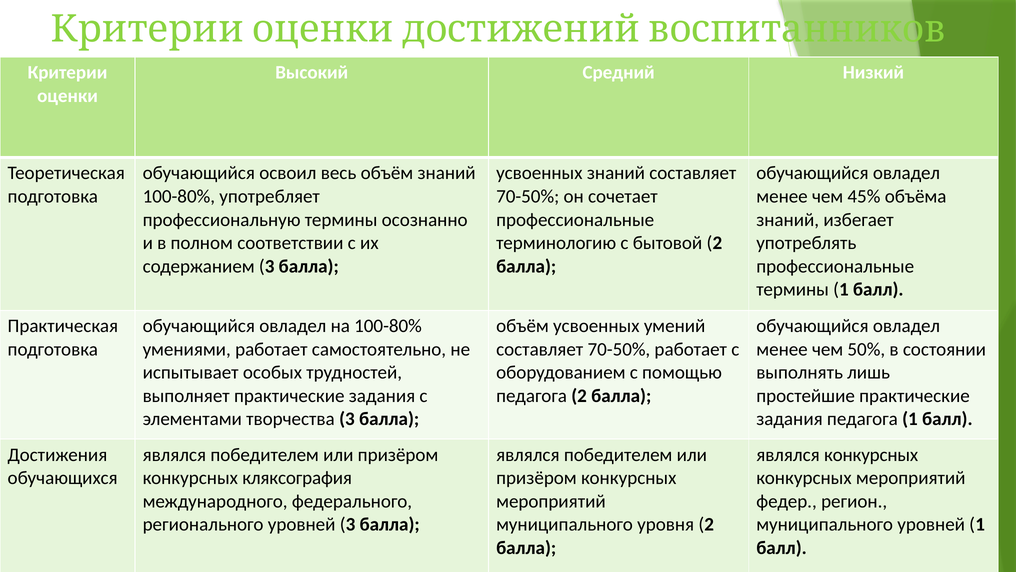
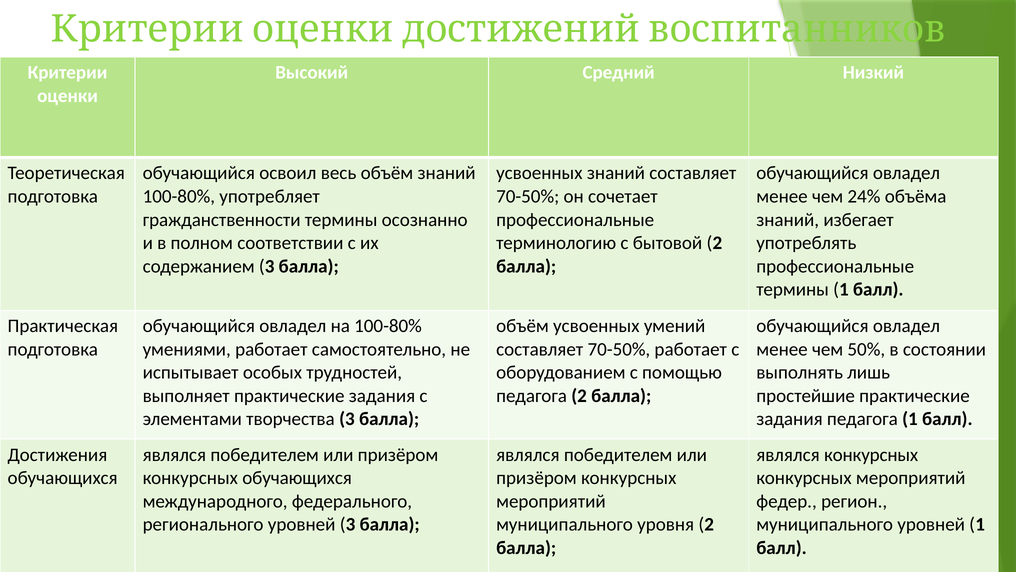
45%: 45% -> 24% (864, 196)
профессиональную: профессиональную -> гражданственности (222, 220)
конкурсных кляксография: кляксография -> обучающихся (297, 478)
